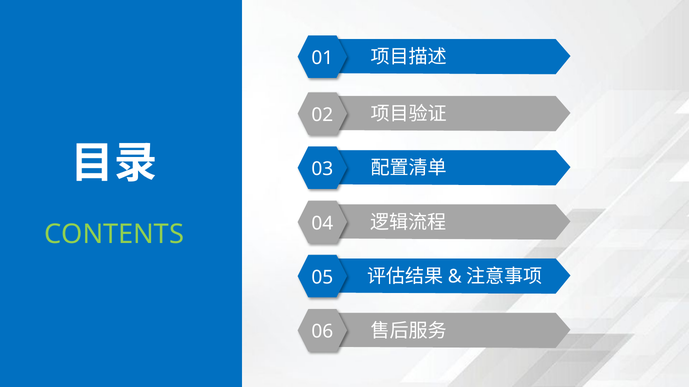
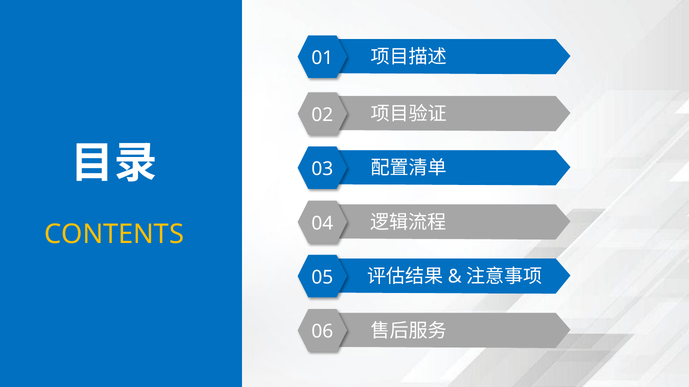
CONTENTS colour: light green -> yellow (114, 235)
